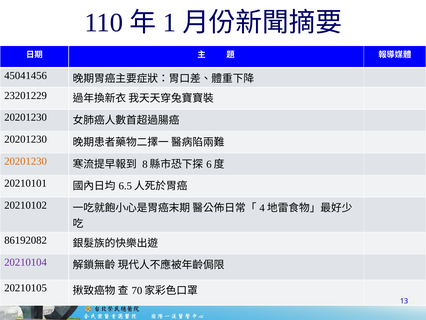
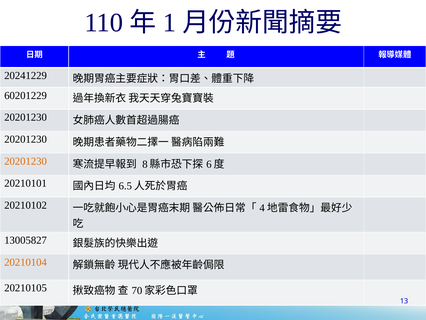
45041456: 45041456 -> 20241229 (26, 76)
23201229: 23201229 -> 60201229 (26, 95)
86192082: 86192082 -> 13005827 (26, 240)
20210104 colour: purple -> orange (26, 262)
